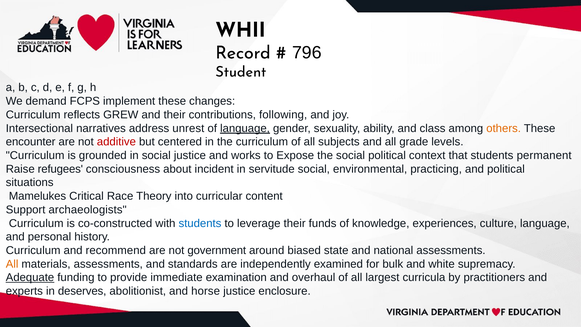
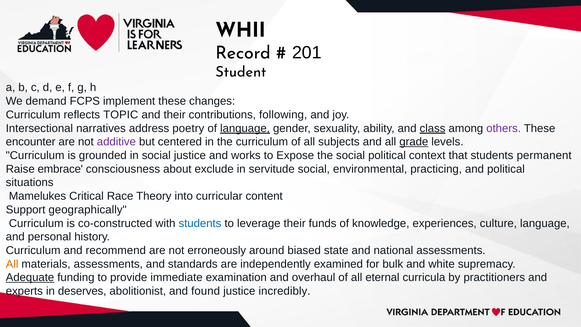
796: 796 -> 201 (307, 53)
GREW: GREW -> TOPIC (121, 115)
unrest: unrest -> poetry (188, 128)
class underline: none -> present (433, 128)
others colour: orange -> purple (504, 128)
additive colour: red -> purple (116, 142)
grade underline: none -> present (414, 142)
refugees: refugees -> embrace (60, 169)
incident: incident -> exclude (214, 169)
archaeologists: archaeologists -> geographically (88, 210)
government: government -> erroneously (217, 250)
largest: largest -> eternal (382, 277)
horse: horse -> found (206, 291)
enclosure: enclosure -> incredibly (285, 291)
